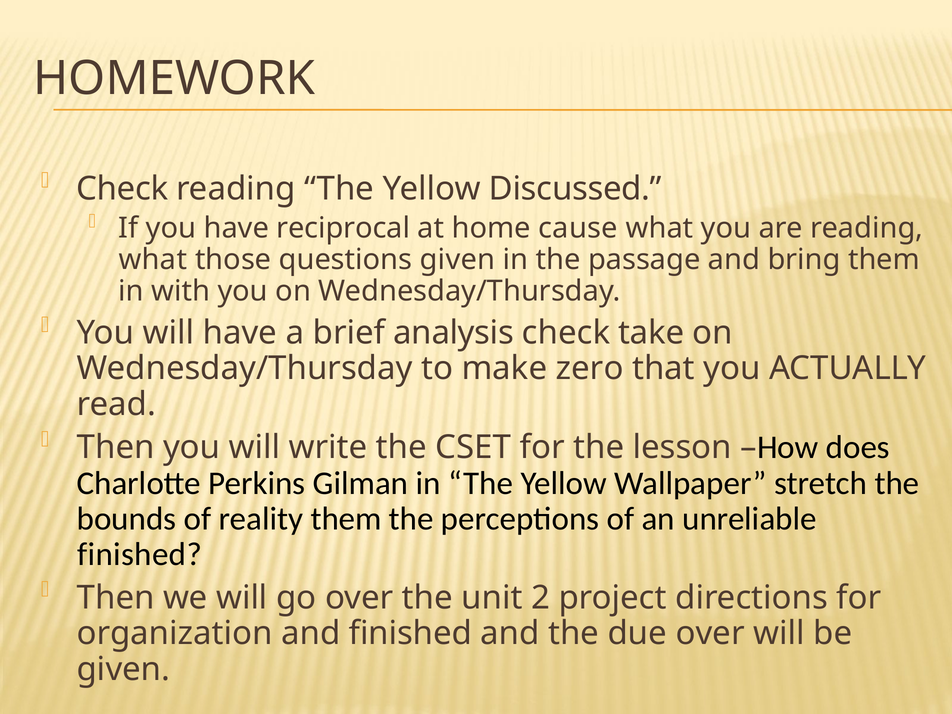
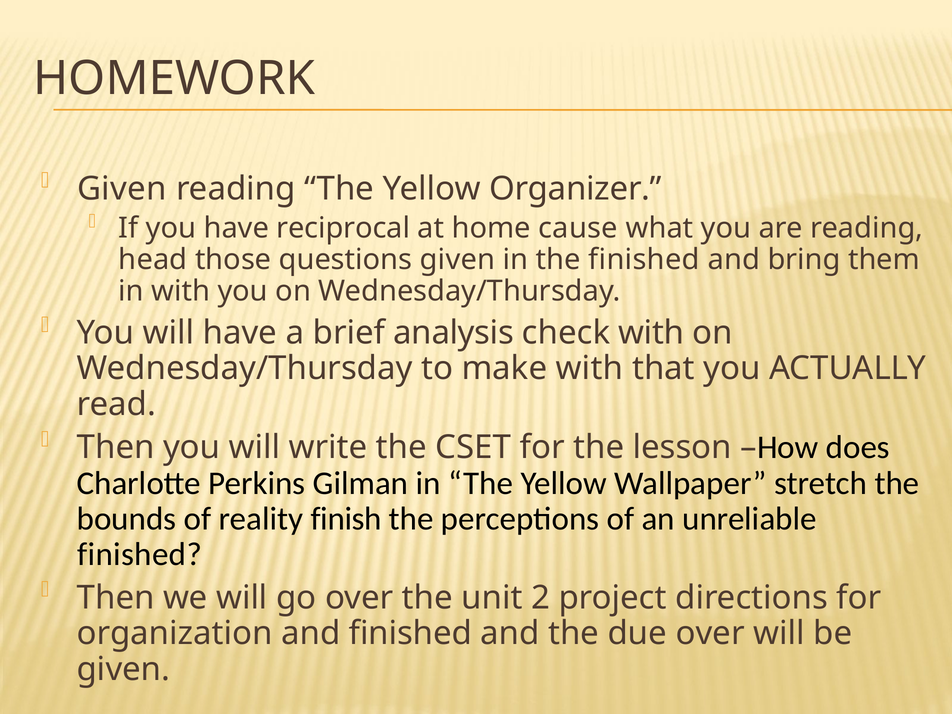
Check: Check -> Given (122, 189)
Discussed: Discussed -> Organizer (575, 189)
what: what -> head (153, 260)
the passage: passage -> finished (644, 260)
check take: take -> with (651, 333)
make zero: zero -> with (590, 369)
reality them: them -> finish (346, 519)
